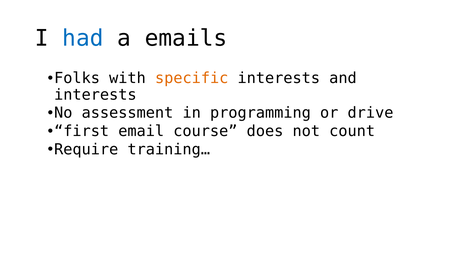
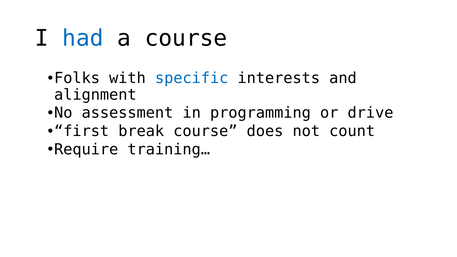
a emails: emails -> course (186, 38)
specific colour: orange -> blue (192, 78)
interests: interests -> alignment (95, 95)
email: email -> break (141, 131)
